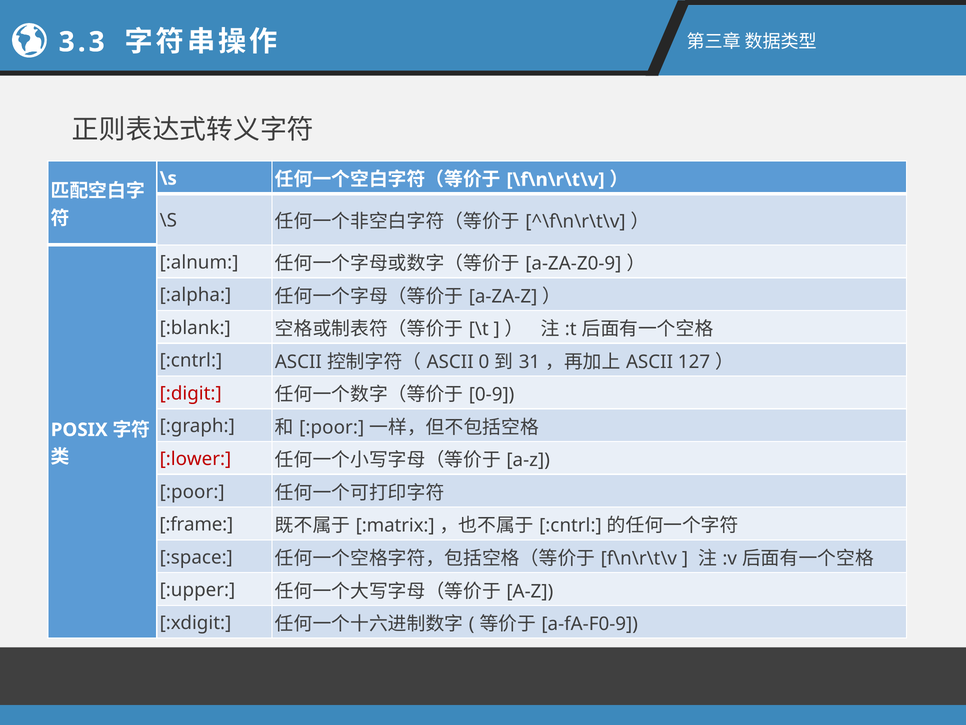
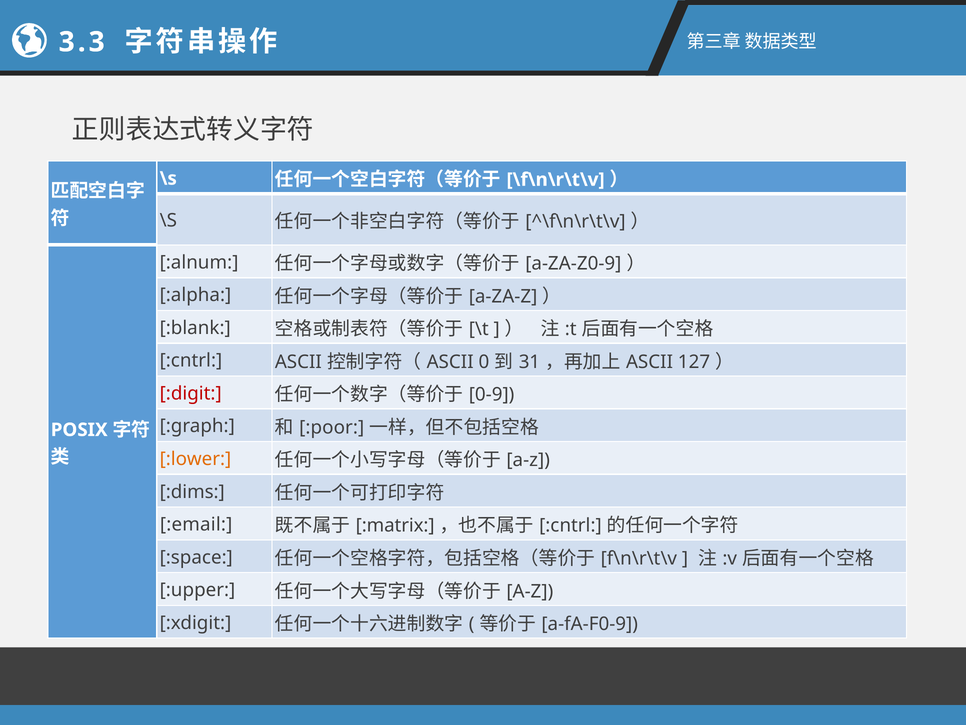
:lower colour: red -> orange (195, 459)
:poor: :poor -> :dims (192, 491)
:frame: :frame -> :email (196, 524)
